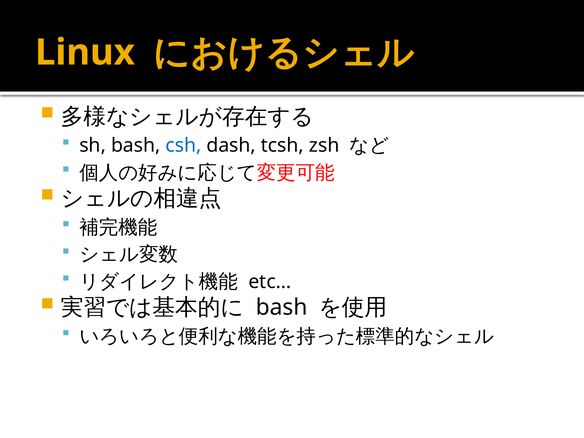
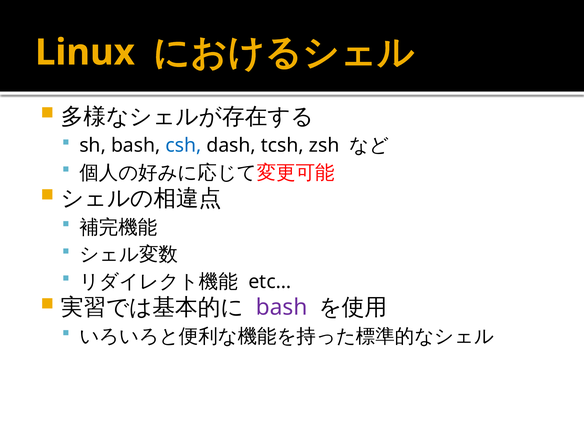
bash colour: black -> purple (282, 307)
